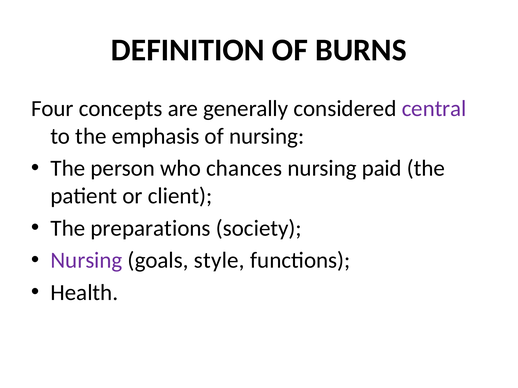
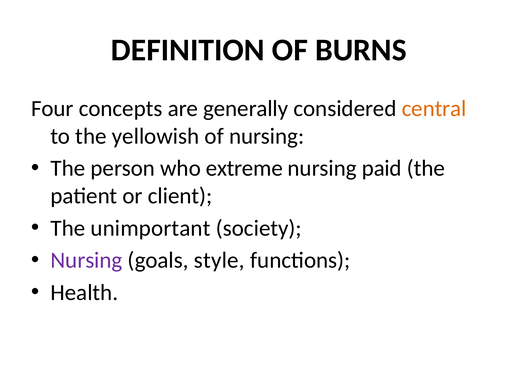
central colour: purple -> orange (434, 109)
emphasis: emphasis -> yellowish (156, 136)
chances: chances -> extreme (244, 169)
preparations: preparations -> unimportant (150, 228)
